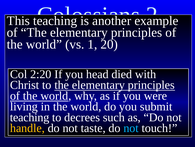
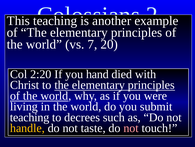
1: 1 -> 7 (92, 44)
head: head -> hand (97, 74)
not colour: light blue -> pink (131, 127)
